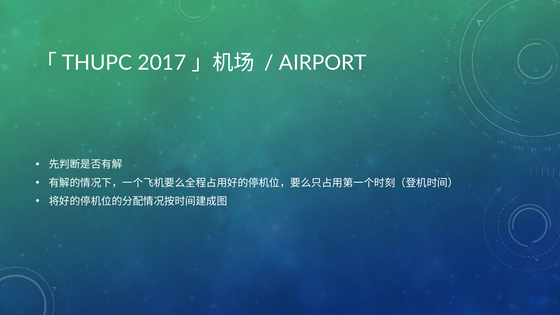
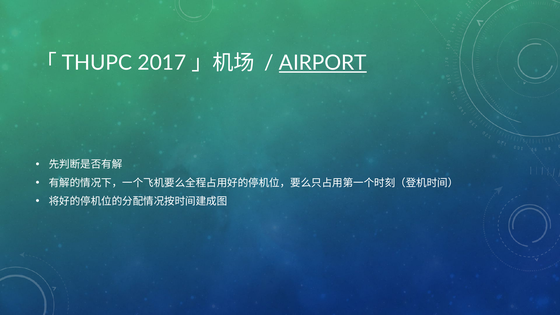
AIRPORT underline: none -> present (323, 63)
